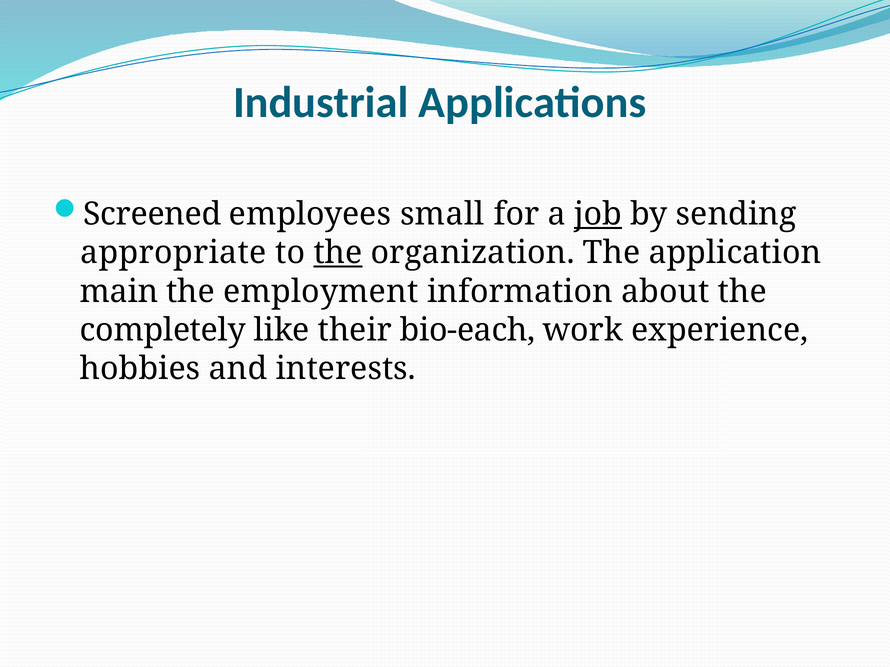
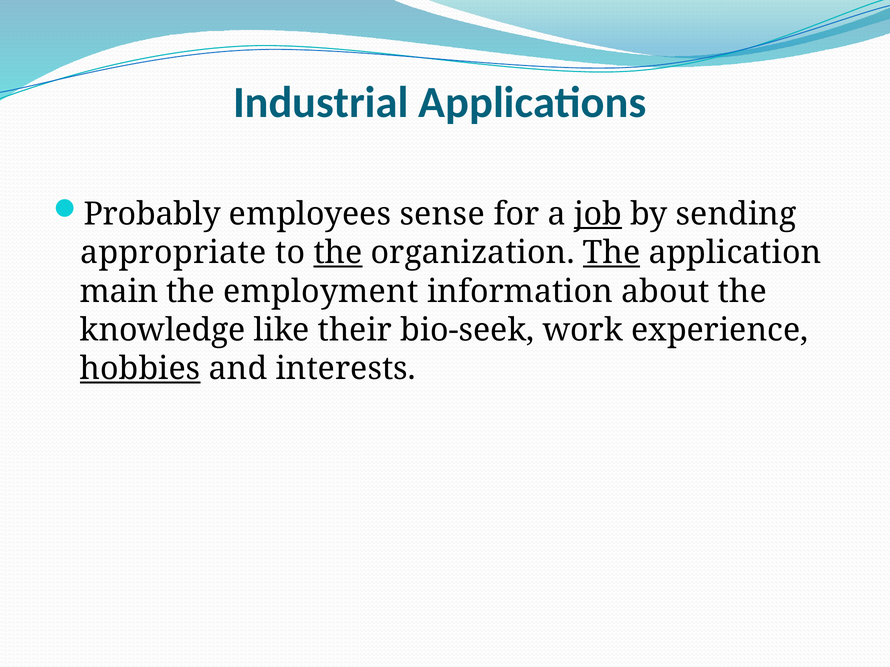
Screened: Screened -> Probably (152, 214)
small: small -> sense (442, 214)
The underline: none -> present (612, 253)
completely: completely -> knowledge (163, 330)
bio-each: bio-each -> bio-seek (467, 330)
hobbies underline: none -> present (140, 369)
